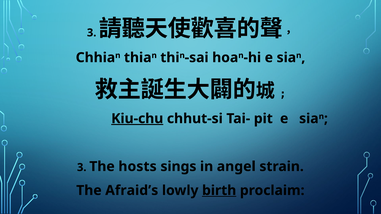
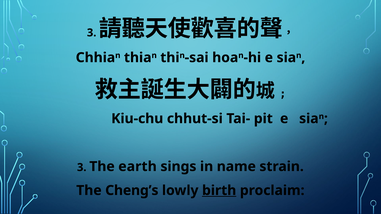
Kiu-chu underline: present -> none (137, 119)
hosts: hosts -> earth (137, 167)
angel: angel -> name (236, 167)
Afraid’s: Afraid’s -> Cheng’s (132, 191)
